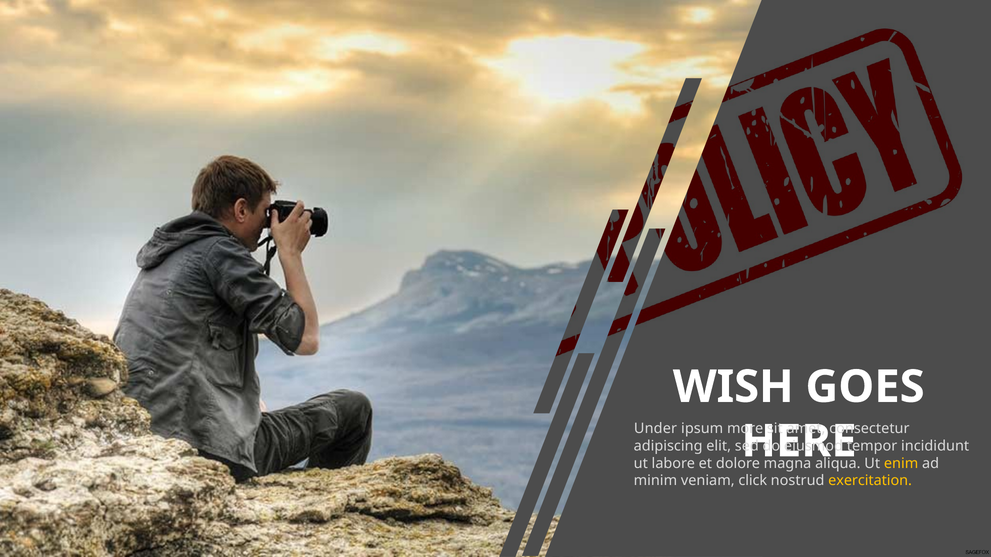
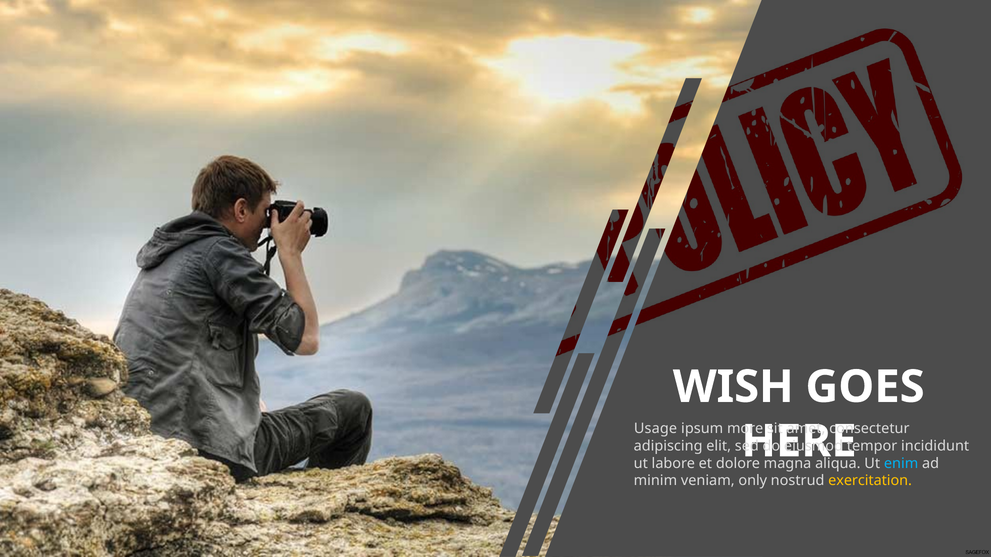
Under: Under -> Usage (656, 429)
enim colour: yellow -> light blue (901, 464)
click: click -> only (753, 481)
